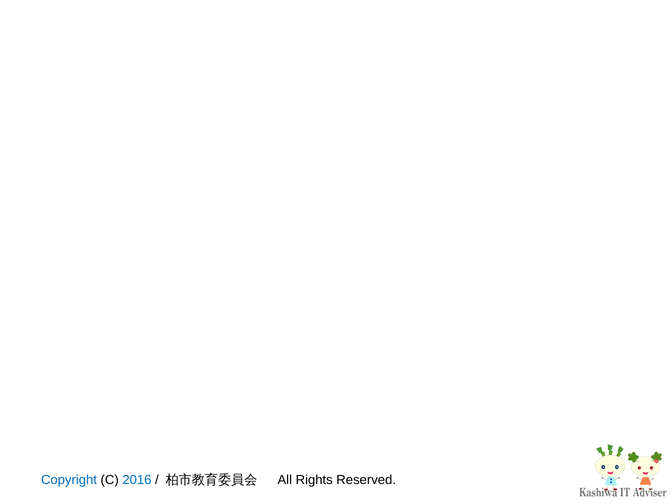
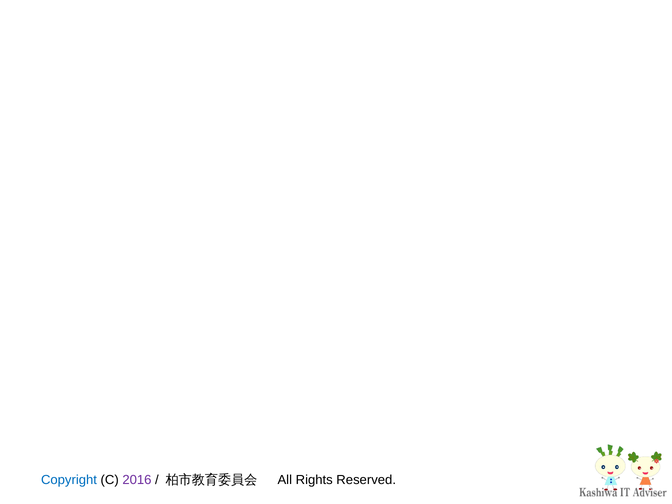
2016 colour: blue -> purple (137, 480)
